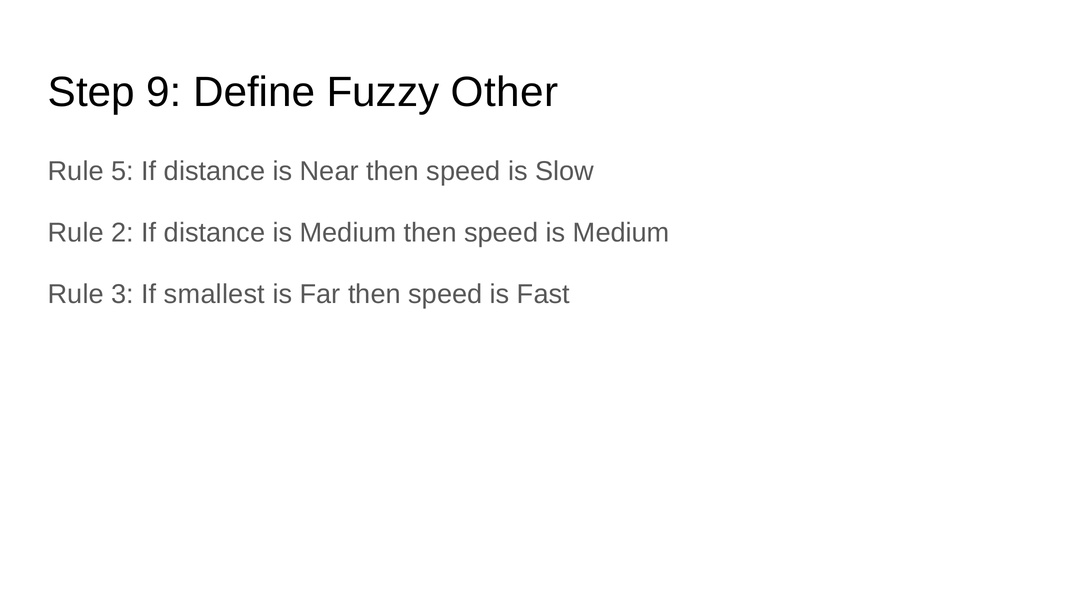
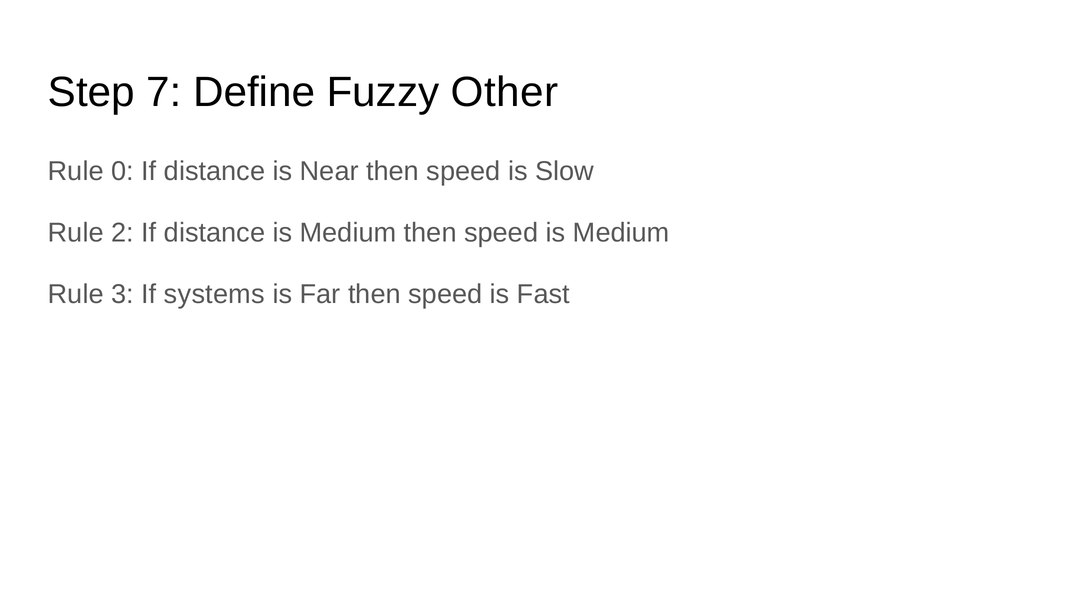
9: 9 -> 7 (164, 92)
5: 5 -> 0 (123, 171)
smallest: smallest -> systems (214, 294)
